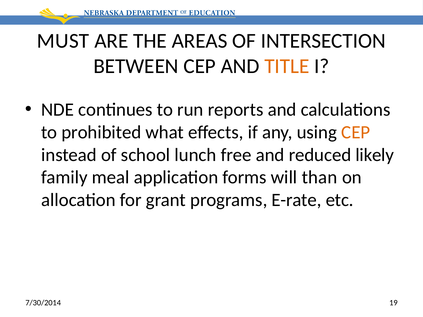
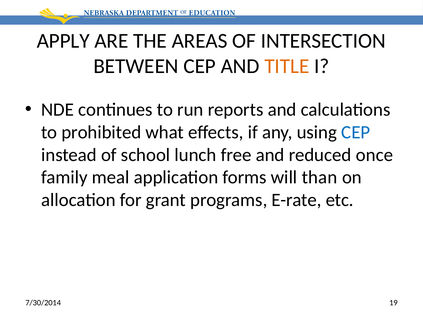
MUST: MUST -> APPLY (63, 41)
CEP colour: orange -> blue (356, 132)
likely: likely -> once (375, 155)
